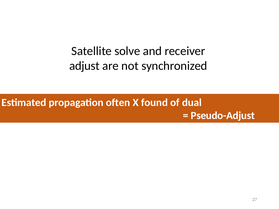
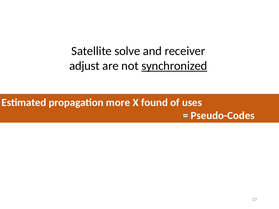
synchronized underline: none -> present (174, 66)
often: often -> more (118, 103)
dual: dual -> uses (192, 103)
Pseudo-Adjust: Pseudo-Adjust -> Pseudo-Codes (223, 116)
